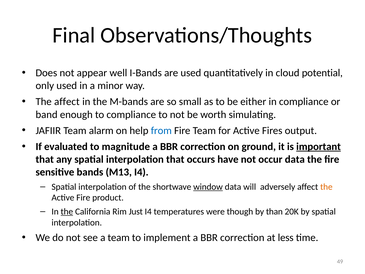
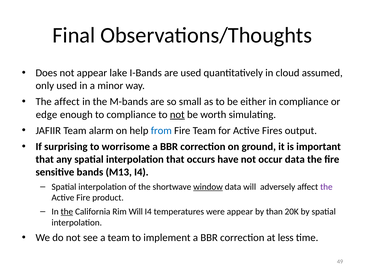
well: well -> lake (118, 73)
potential: potential -> assumed (322, 73)
band: band -> edge (47, 114)
not underline: none -> present (177, 114)
evaluated: evaluated -> surprising (66, 146)
magnitude: magnitude -> worrisome (126, 146)
important underline: present -> none (319, 146)
the colour: orange -> purple (326, 187)
Rim Just: Just -> Will (136, 211)
were though: though -> appear (240, 211)
